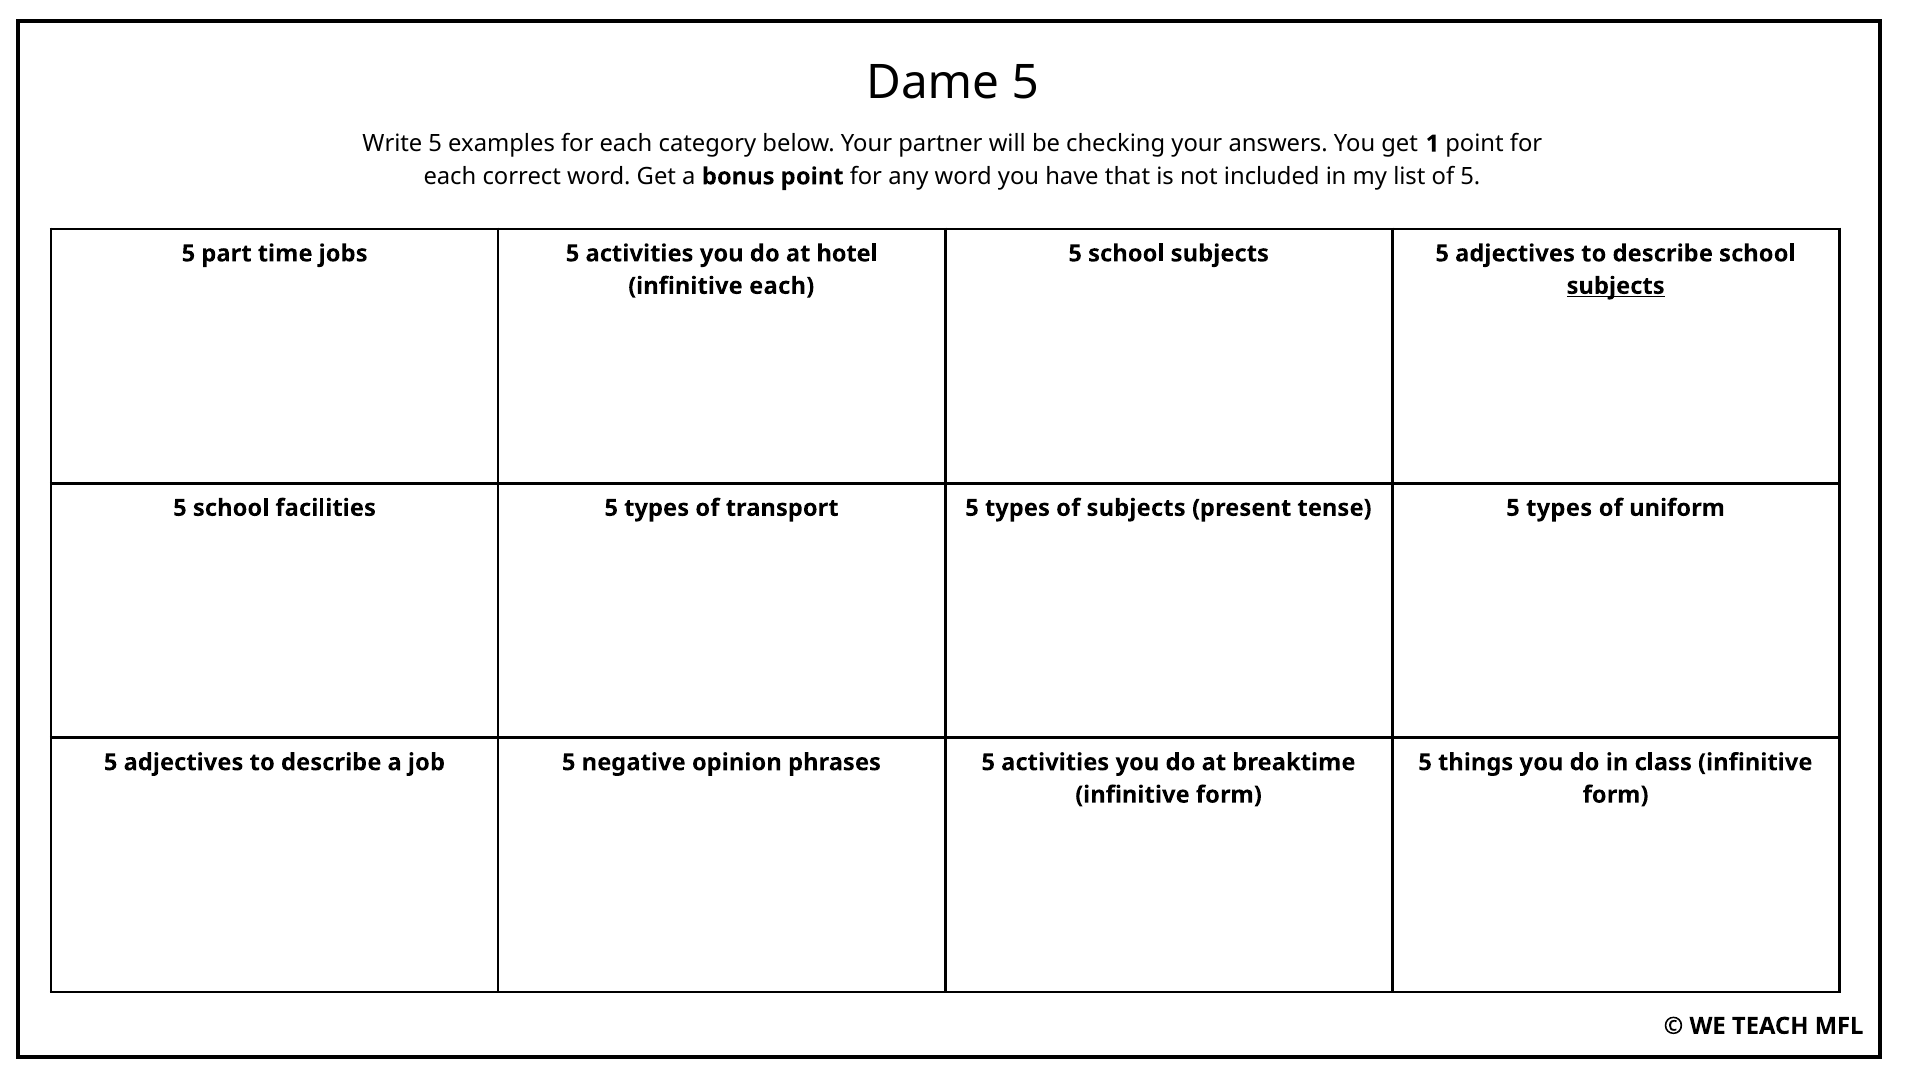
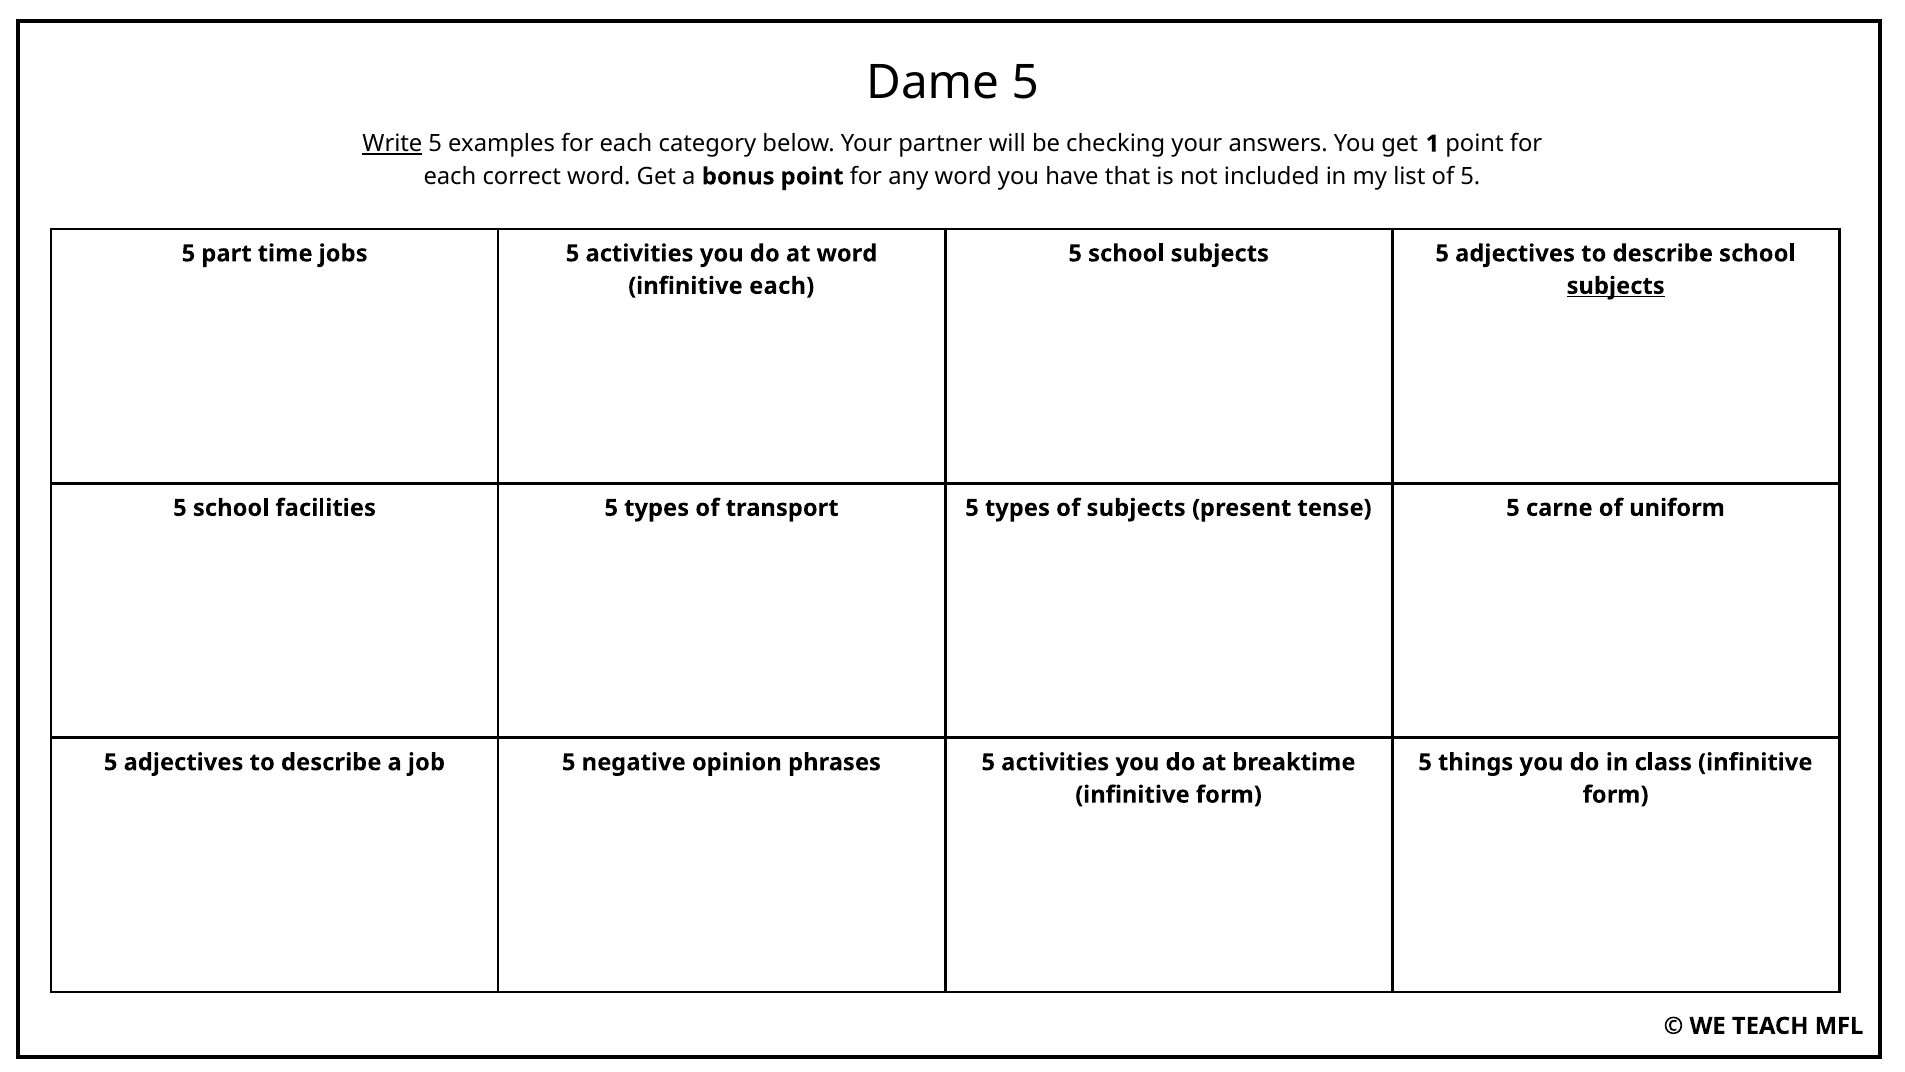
Write underline: none -> present (392, 144)
at hotel: hotel -> word (847, 253)
tense 5 types: types -> carne (1559, 508)
